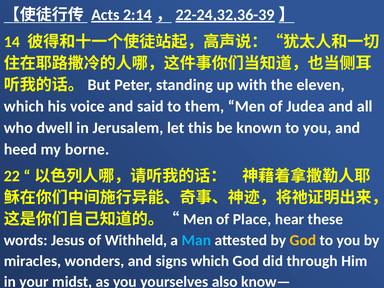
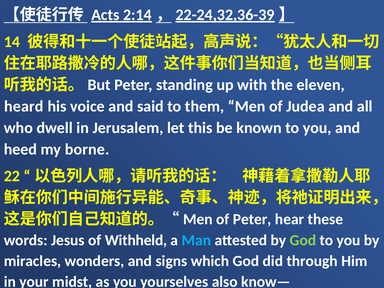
which: which -> heard (24, 106)
of Place: Place -> Peter (252, 219)
God colour: yellow -> light green (303, 240)
